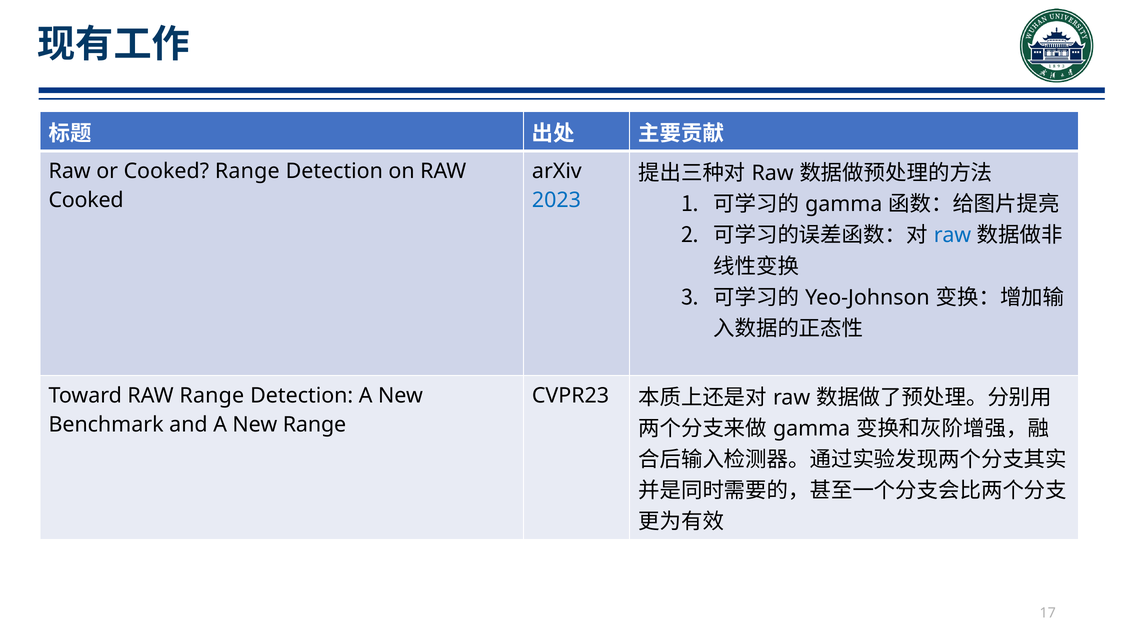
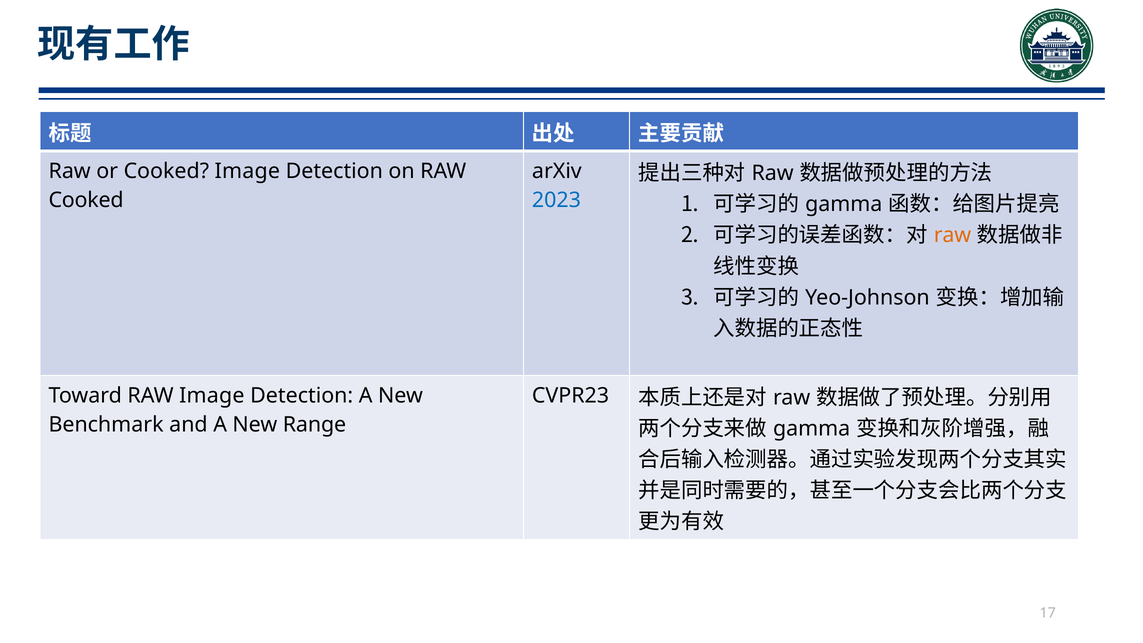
Cooked Range: Range -> Image (247, 171)
raw colour: blue -> orange (952, 235)
RAW Range: Range -> Image (212, 395)
